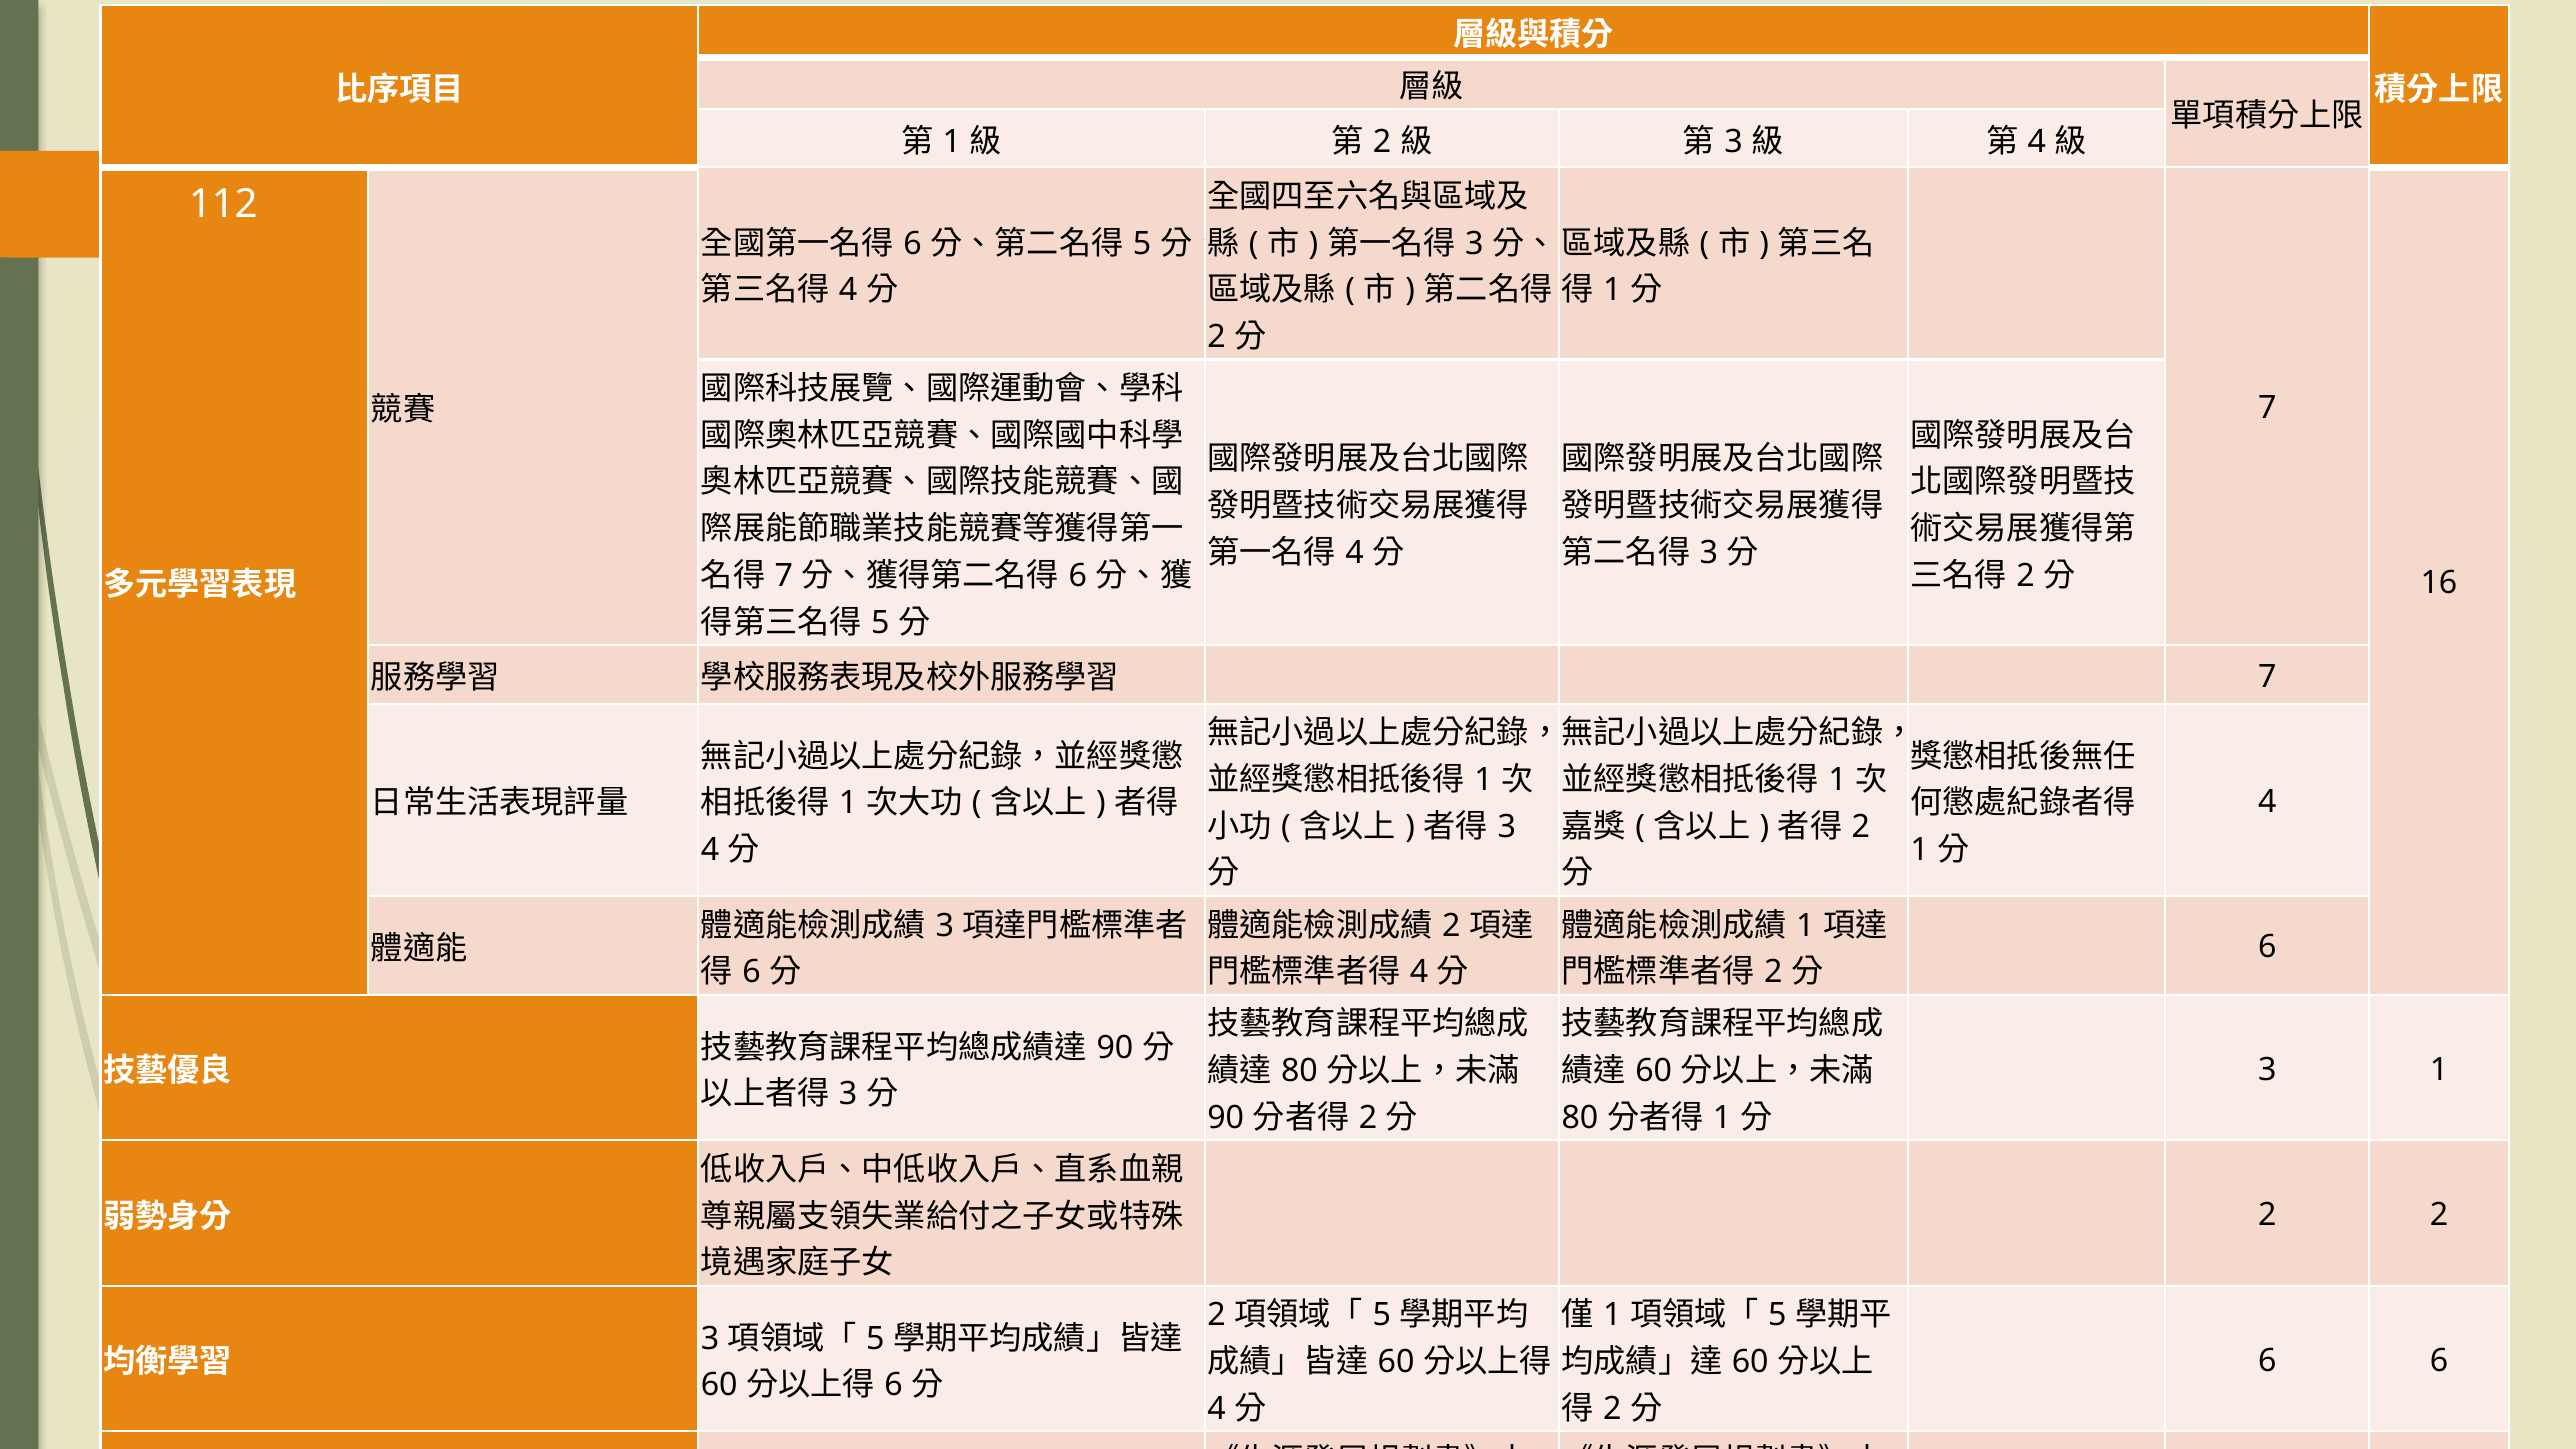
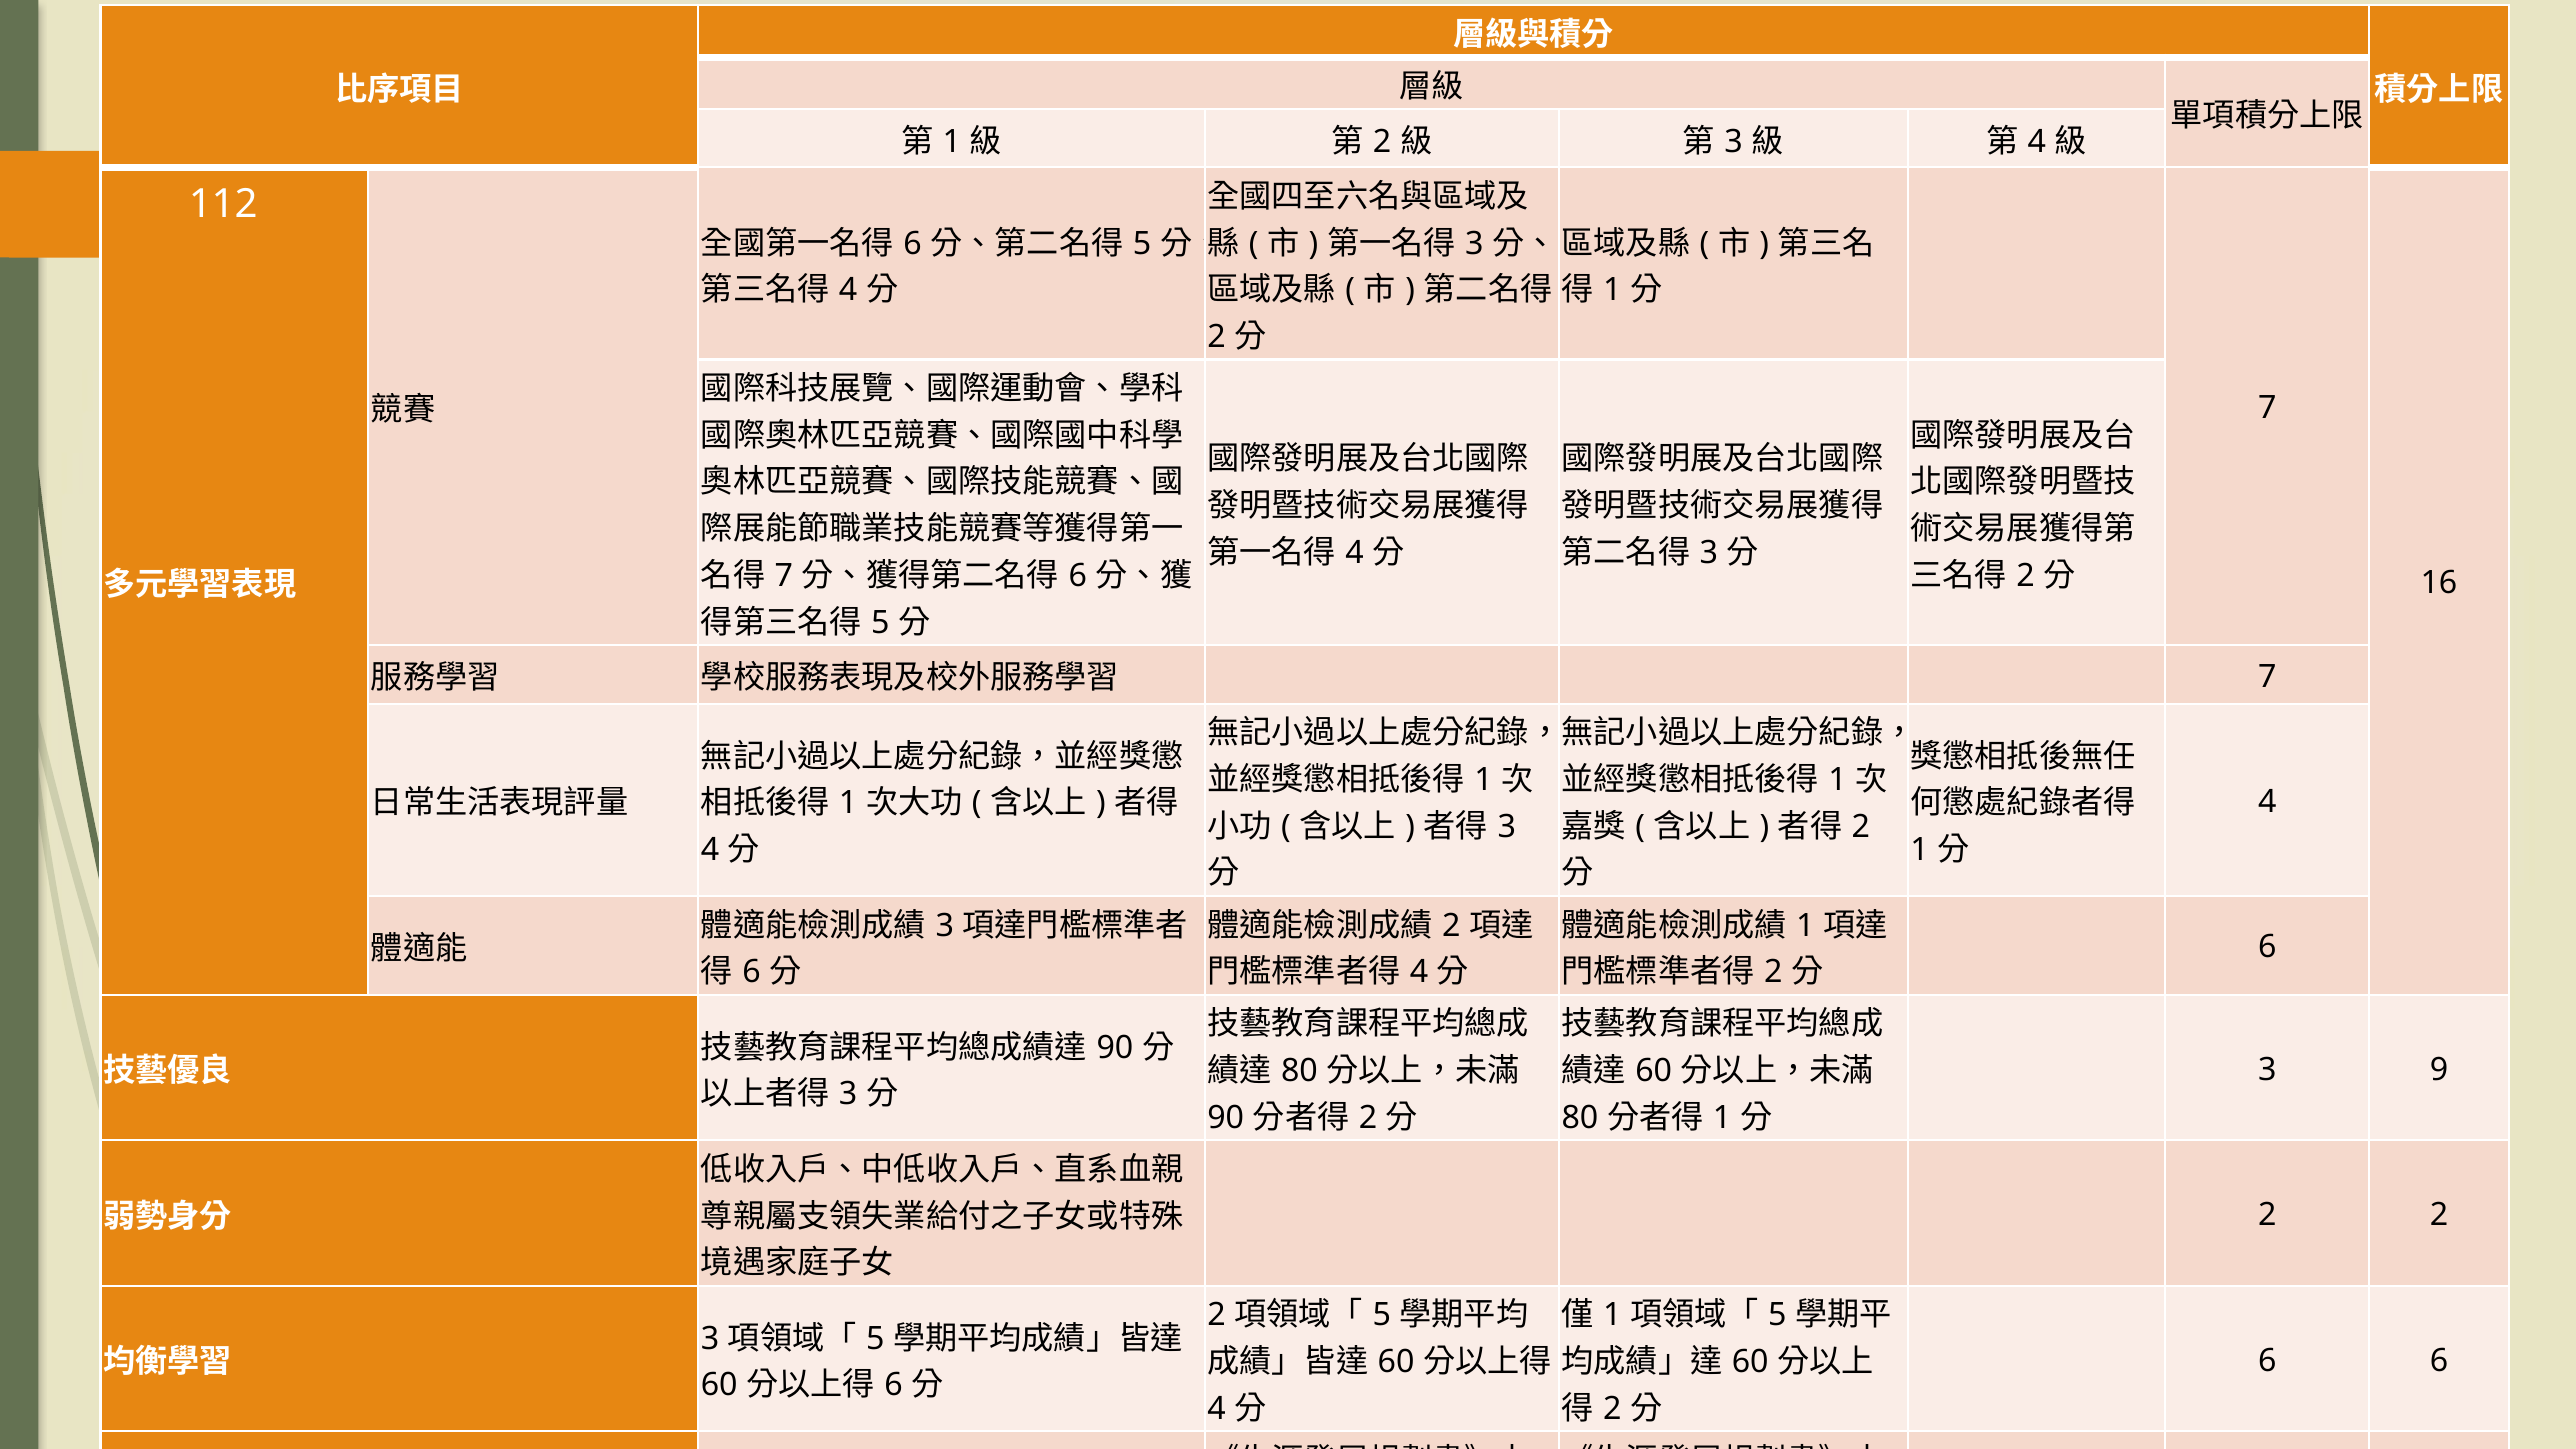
3 1: 1 -> 9 (2439, 1069)
